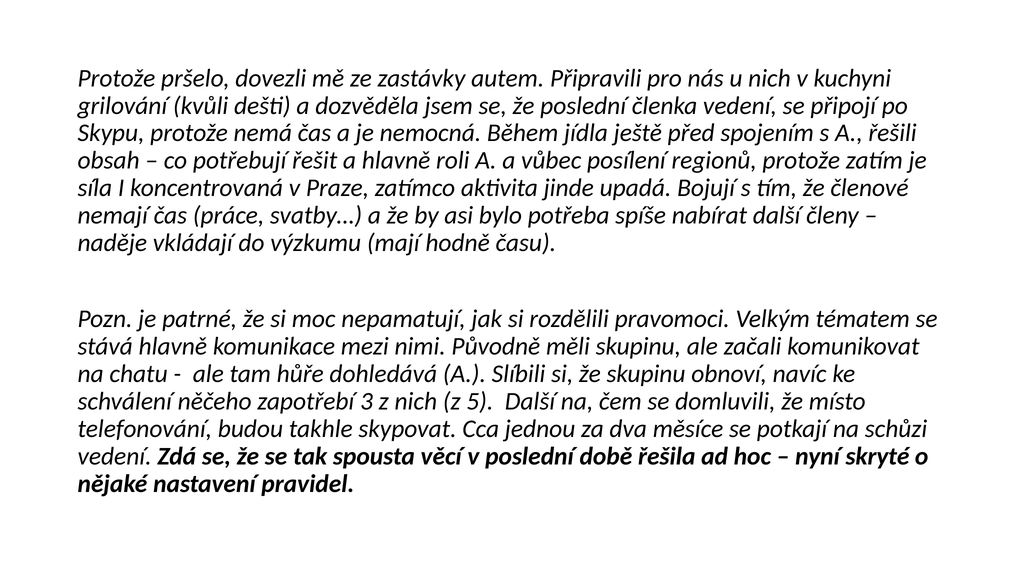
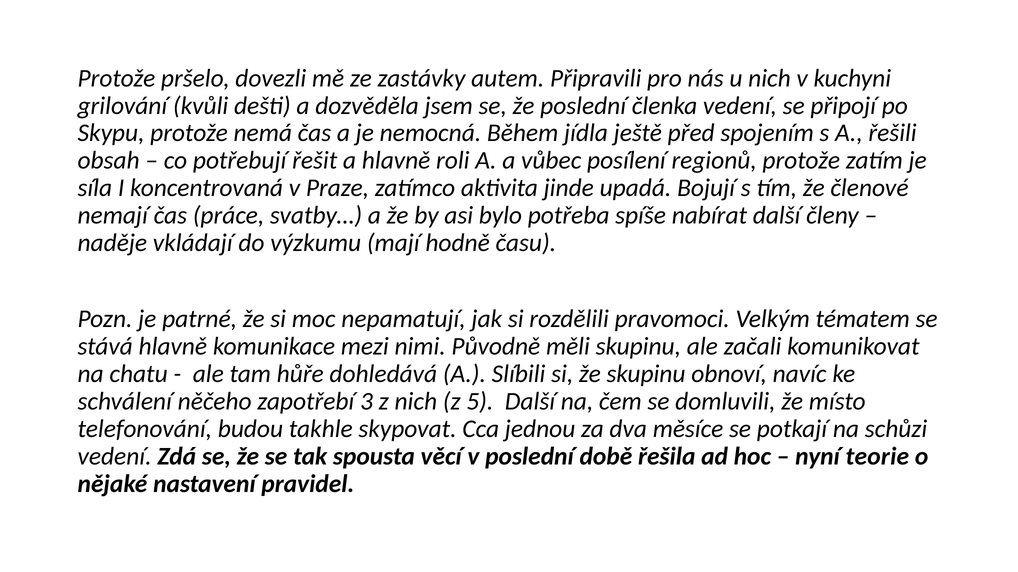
skryté: skryté -> teorie (877, 457)
